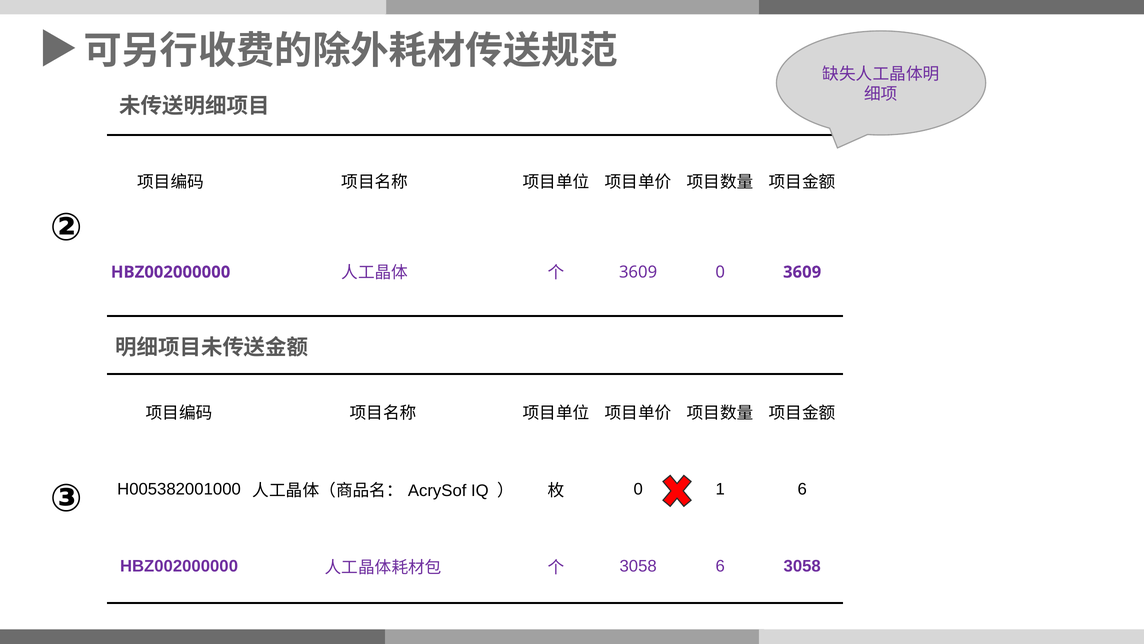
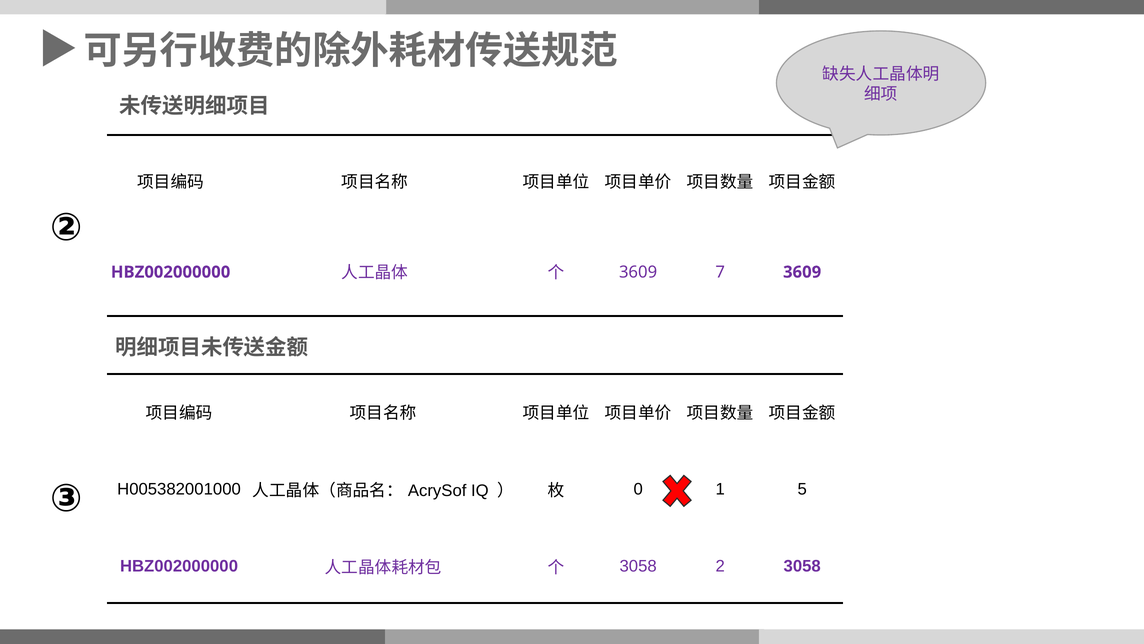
3609 0: 0 -> 7 (720, 272)
1 6: 6 -> 5 (802, 489)
3058 6: 6 -> 2 (720, 566)
